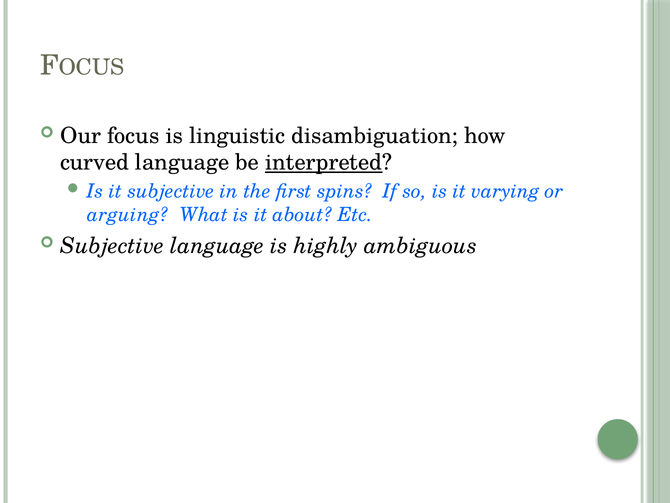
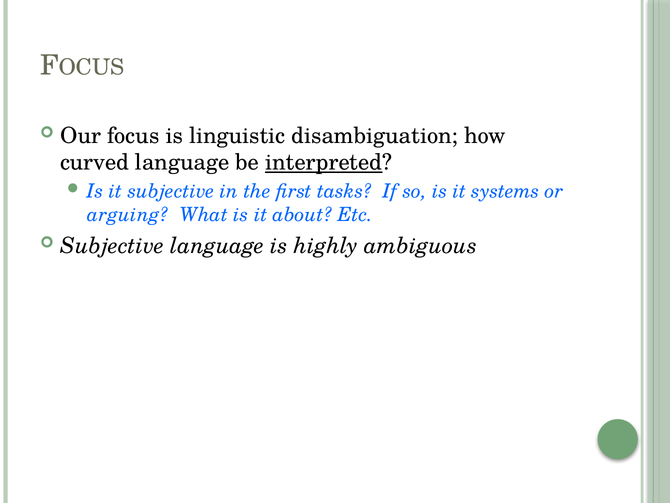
spins: spins -> tasks (345, 191)
varying: varying -> systems (505, 191)
